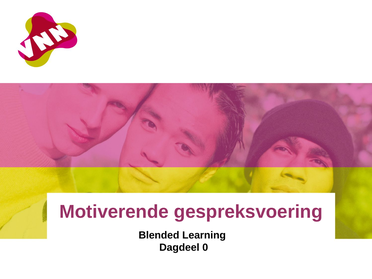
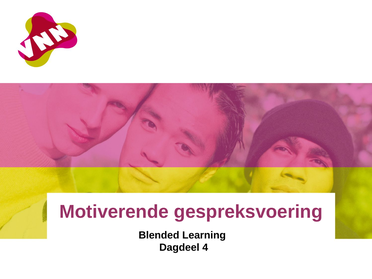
0: 0 -> 4 (205, 248)
